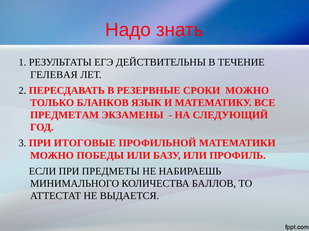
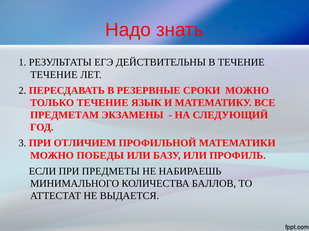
ГЕЛЕВАЯ: ГЕЛЕВАЯ -> ТЕЧЕНИЕ (54, 75)
ТОЛЬКО БЛАНКОВ: БЛАНКОВ -> ТЕЧЕНИЕ (103, 103)
ИТОГОВЫЕ: ИТОГОВЫЕ -> ОТЛИЧИЕМ (85, 144)
